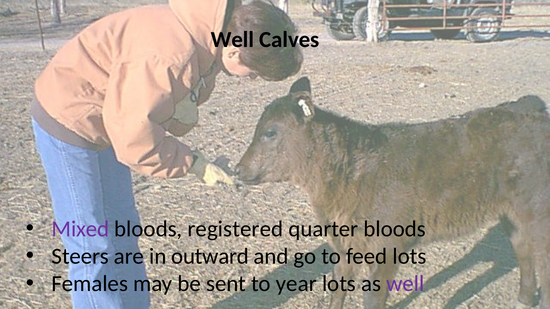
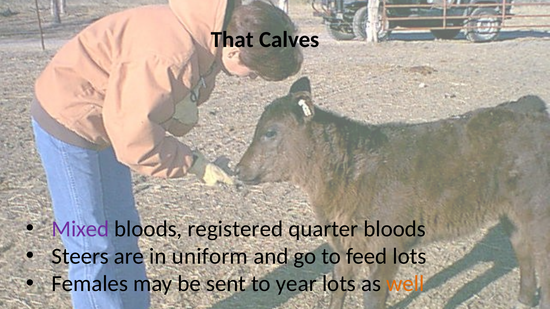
Well: Well -> That (232, 40)
outward: outward -> uniform (210, 257)
well colour: purple -> orange (405, 284)
